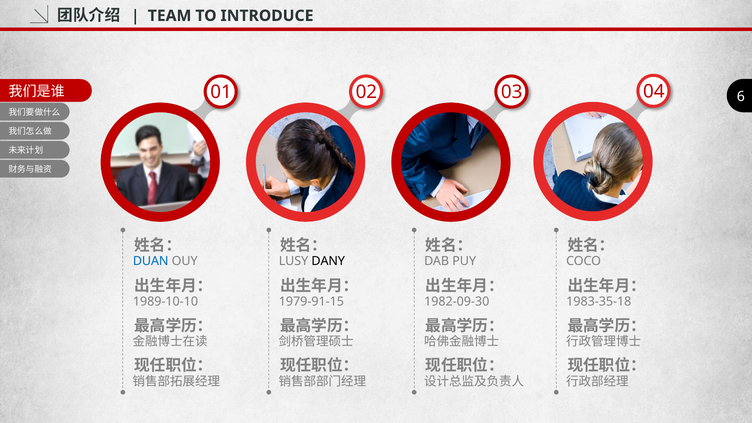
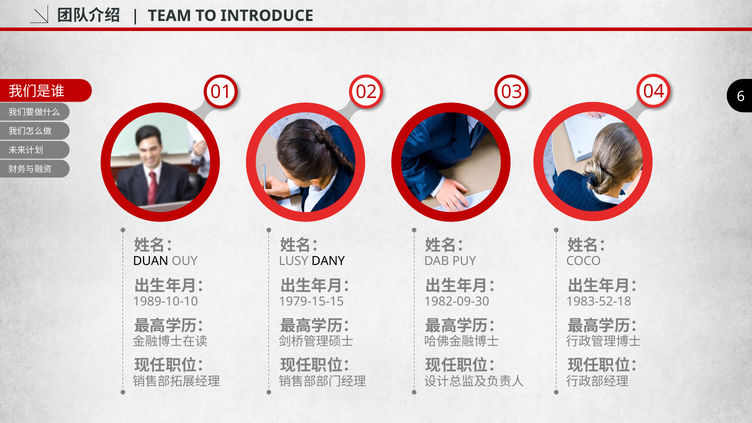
DUAN colour: blue -> black (151, 261)
1979-91-15: 1979-91-15 -> 1979-15-15 (311, 302)
1983-35-18: 1983-35-18 -> 1983-52-18 (599, 302)
